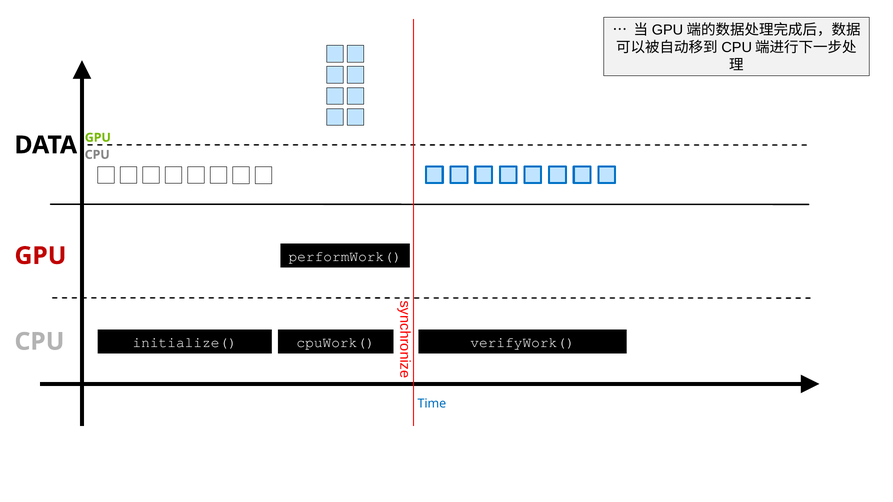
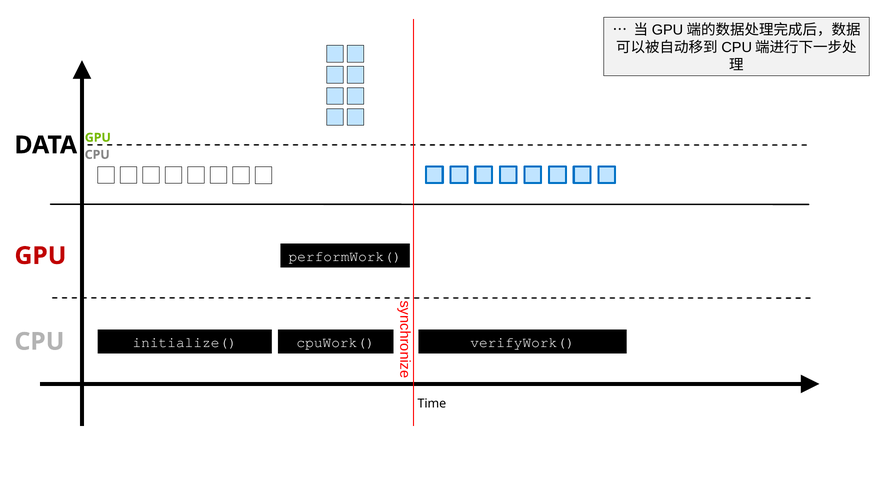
Time colour: blue -> black (432, 404)
